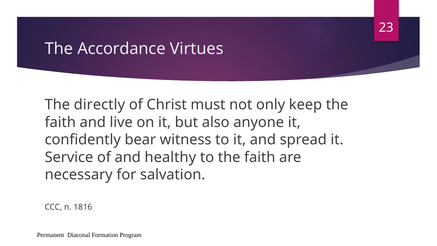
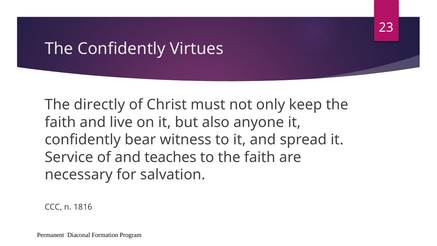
The Accordance: Accordance -> Confidently (121, 49)
healthy: healthy -> teaches (170, 157)
